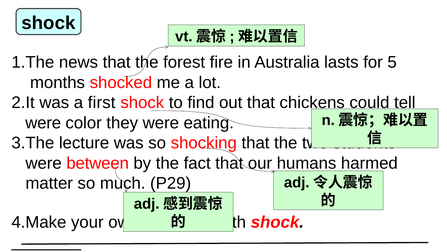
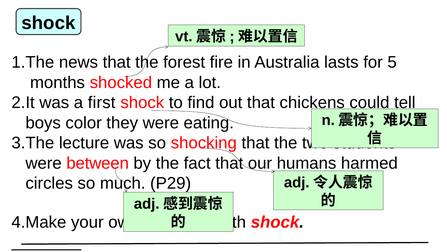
were: were -> boys (43, 123)
matter: matter -> circles (49, 183)
